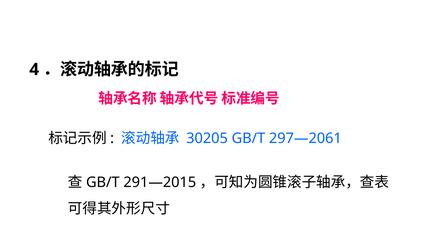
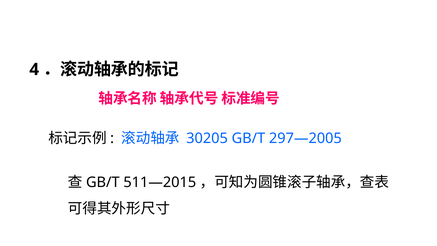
297—2061: 297—2061 -> 297—2005 (305, 138)
291—2015: 291—2015 -> 511—2015 (160, 182)
